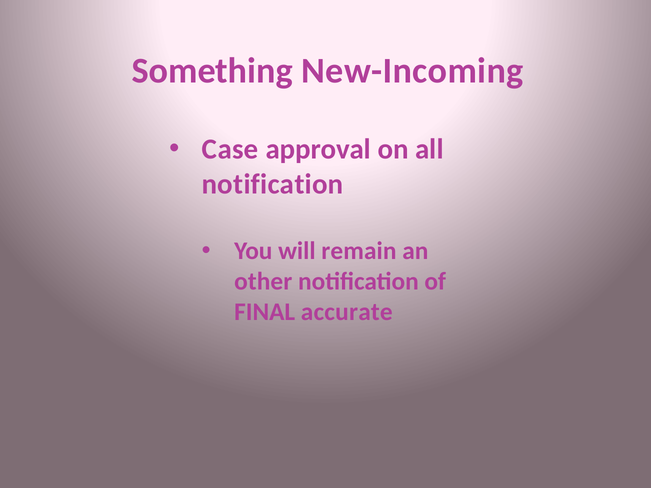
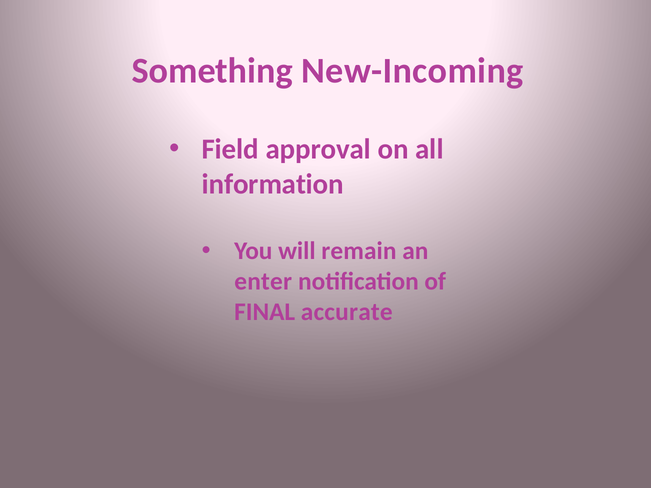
Case: Case -> Field (230, 149)
notification: notification -> information (273, 184)
other: other -> enter (263, 282)
